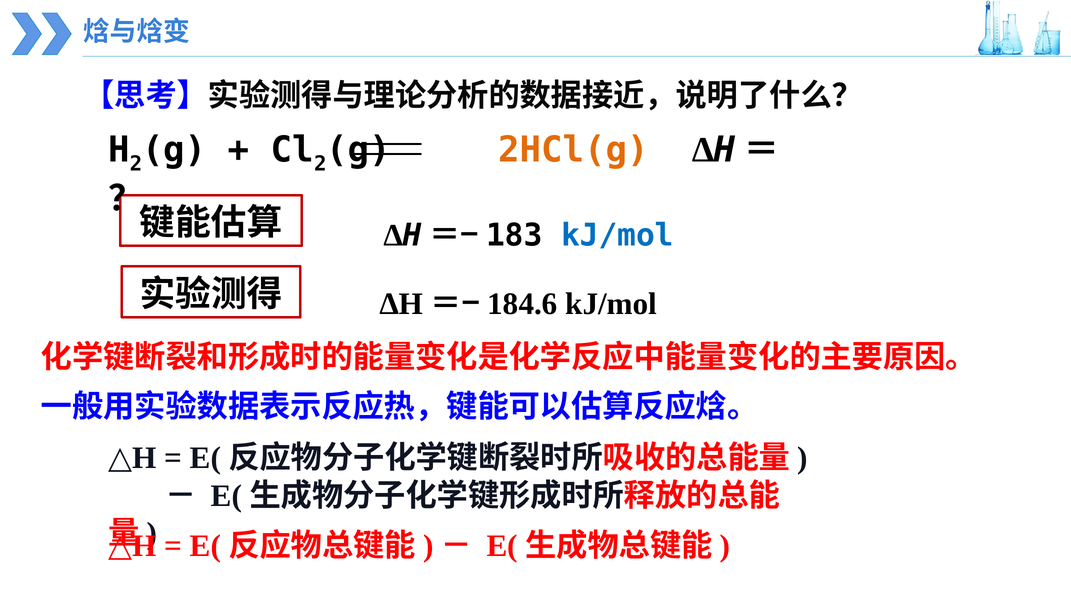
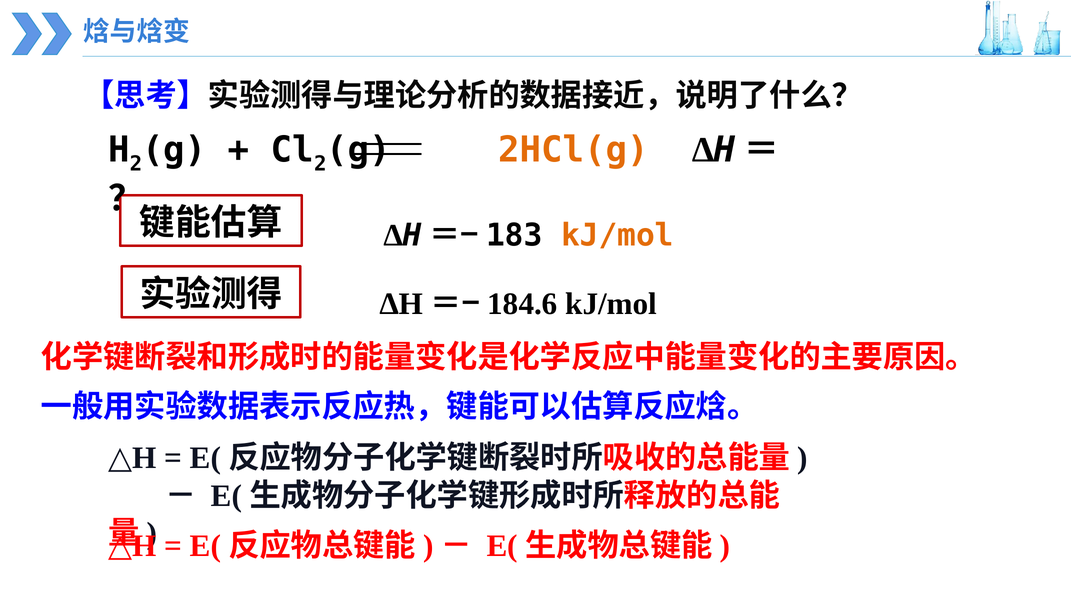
kJ/mol colour: blue -> orange (617, 235)
